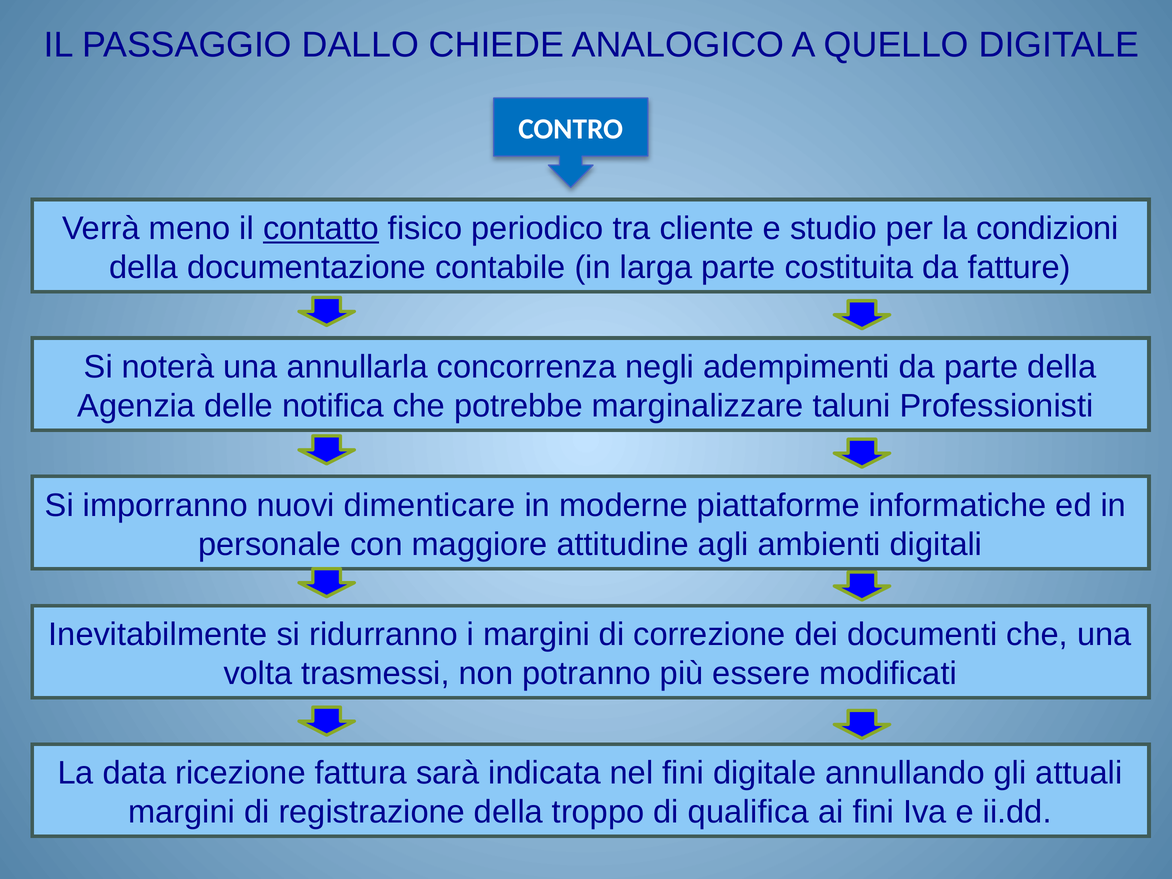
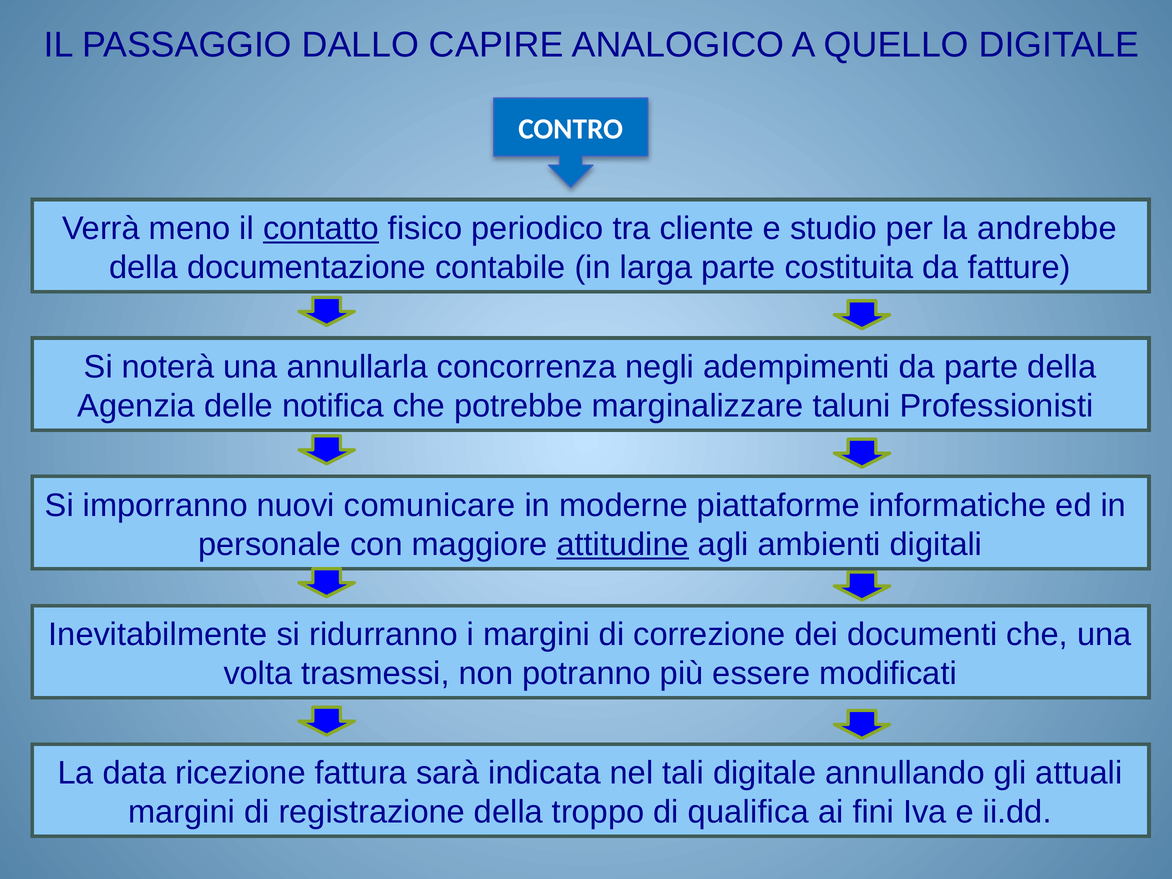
CHIEDE: CHIEDE -> CAPIRE (496, 45)
condizioni: condizioni -> andrebbe (1047, 228)
dimenticare: dimenticare -> comunicare (430, 505)
attitudine underline: none -> present (623, 544)
nel fini: fini -> tali (683, 773)
